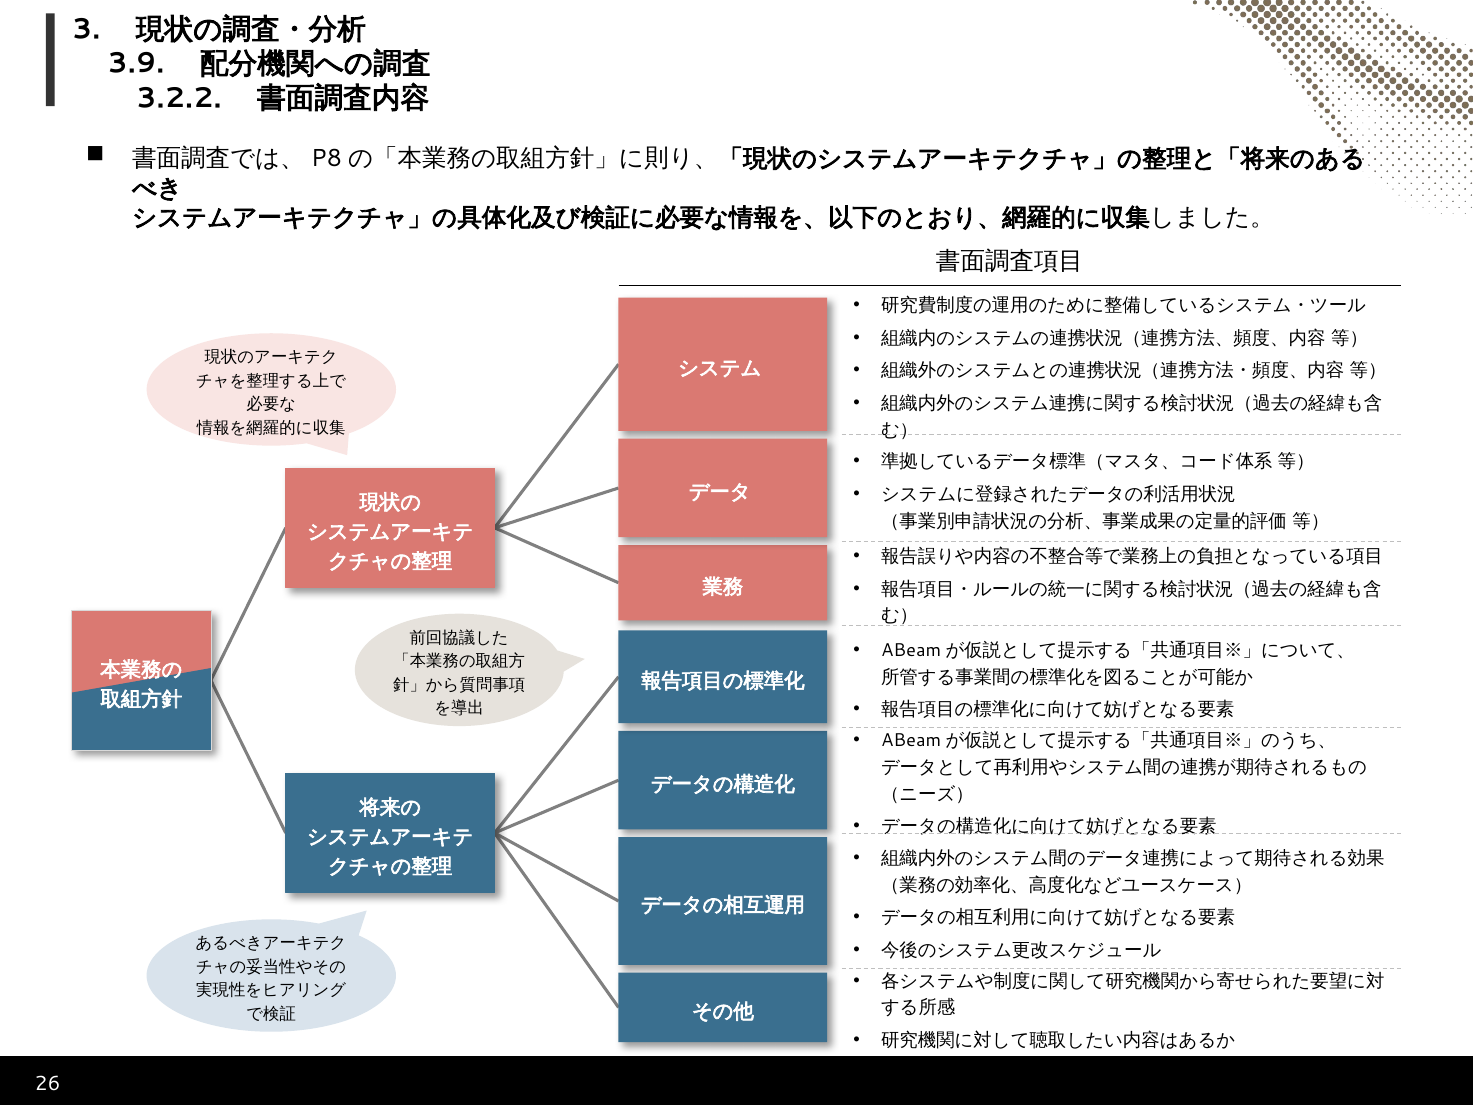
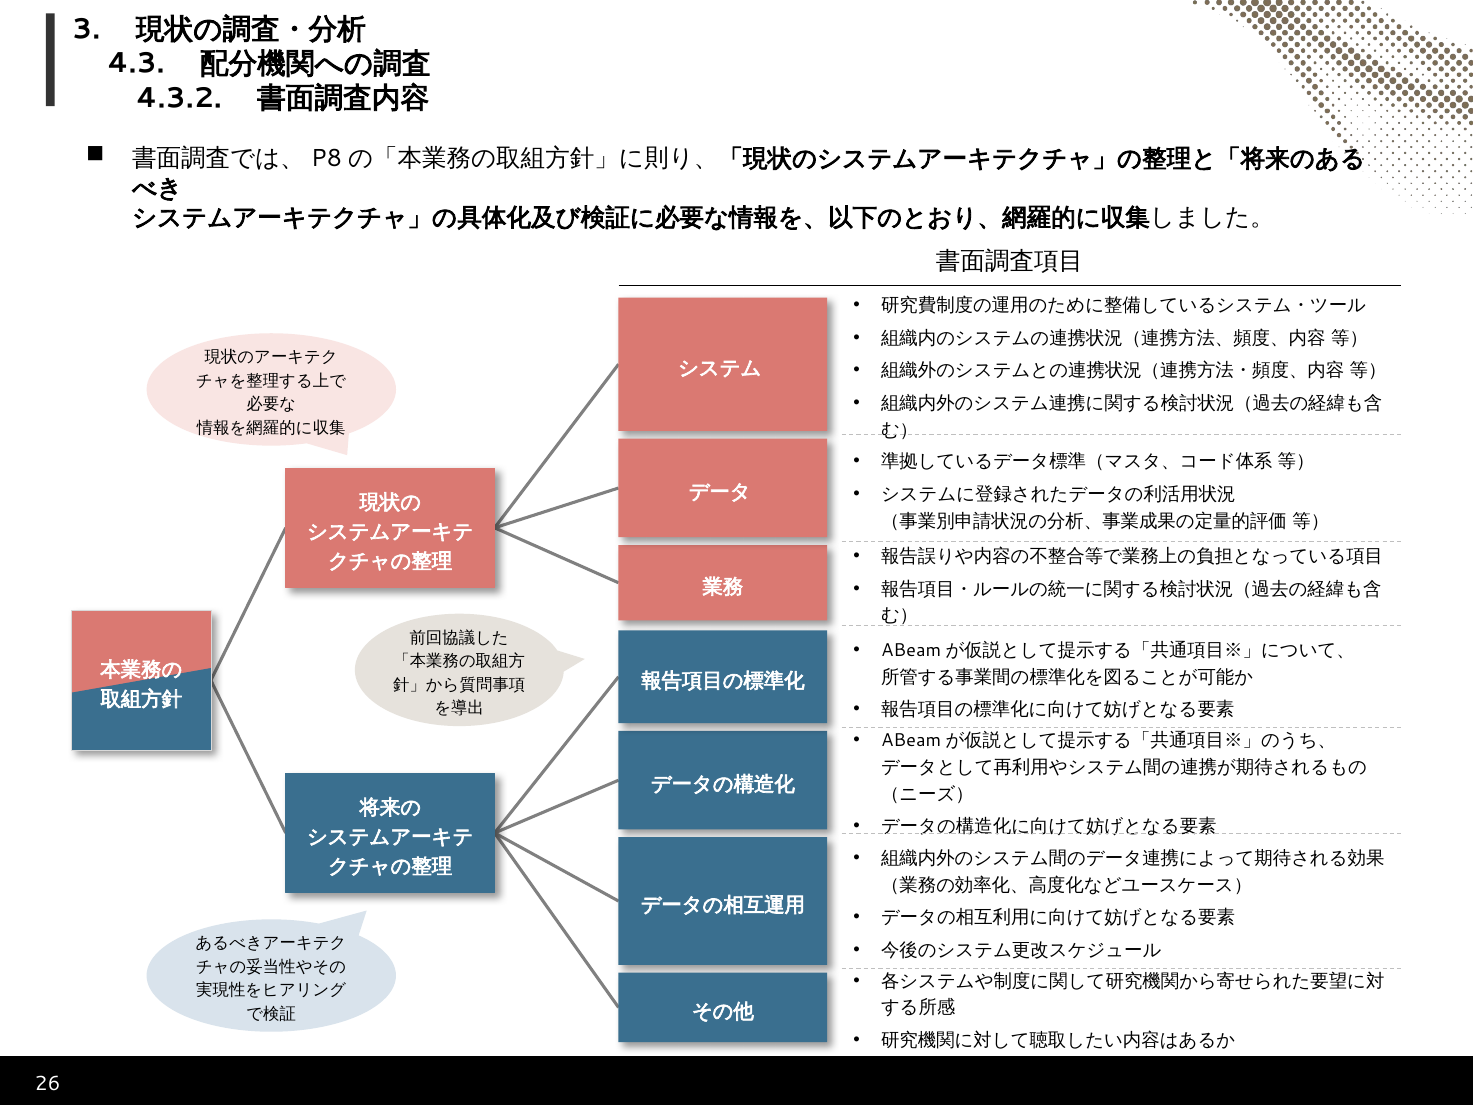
3.9: 3.9 -> 4.3 (136, 64)
3.2.2: 3.2.2 -> 4.3.2 (179, 98)
